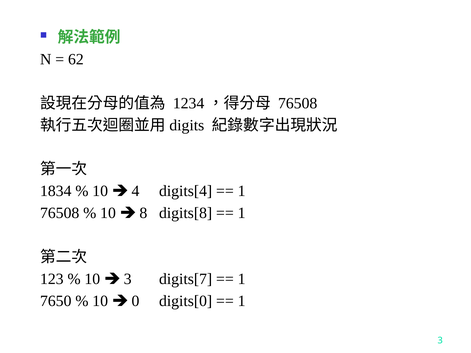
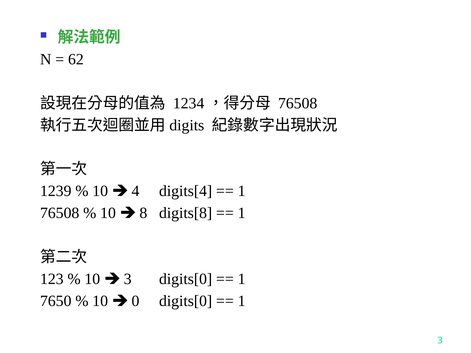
1834: 1834 -> 1239 (56, 191)
3 digits[7: digits[7 -> digits[0 (186, 279)
